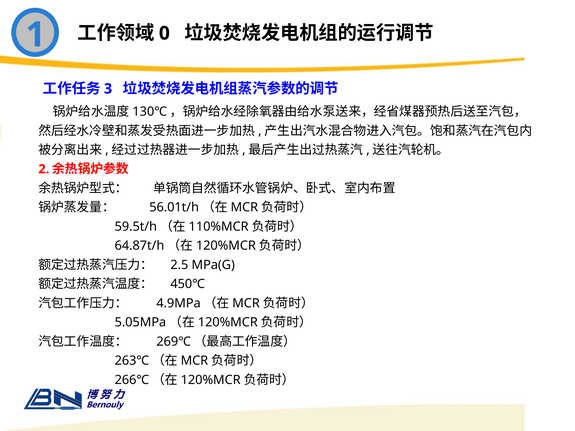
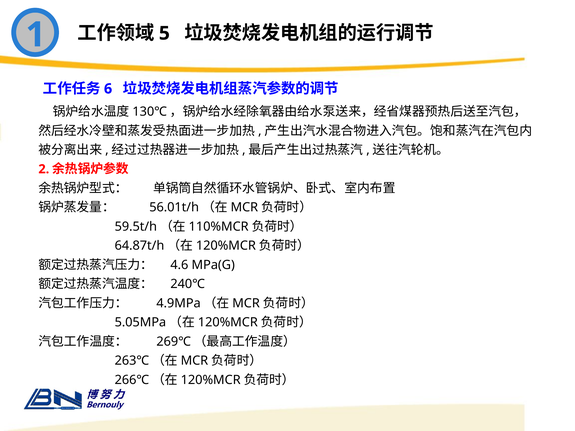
0: 0 -> 5 (164, 33)
3: 3 -> 6 (108, 89)
2.5: 2.5 -> 4.6 (179, 265)
450℃: 450℃ -> 240℃ (188, 284)
